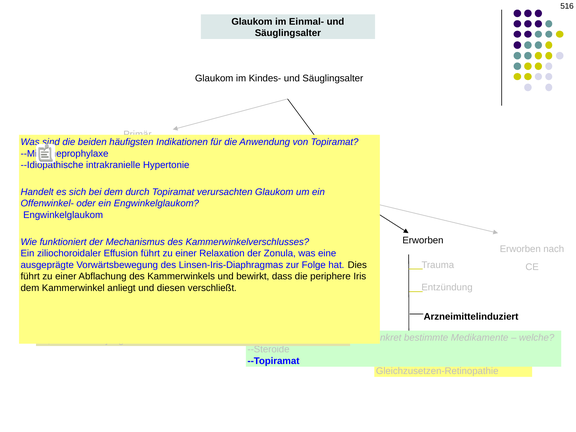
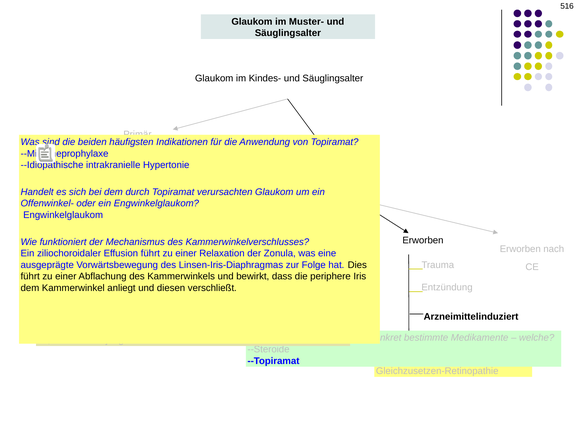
Einmal-: Einmal- -> Muster- (306, 22)
